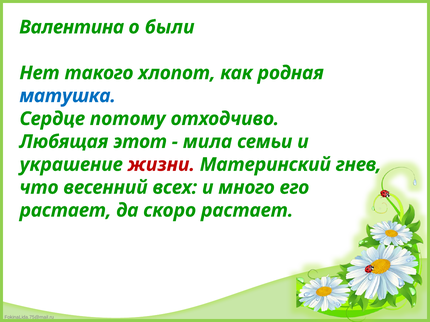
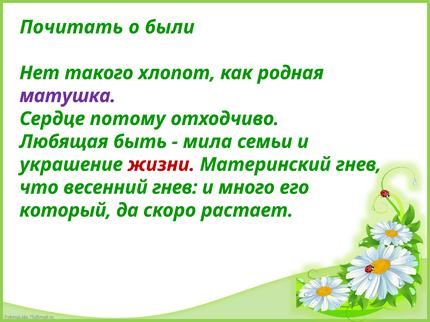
Валентина: Валентина -> Почитать (71, 27)
матушка colour: blue -> purple (68, 96)
этот: этот -> быть (140, 142)
весенний всех: всех -> гнев (175, 188)
растает: растает -> который (65, 211)
